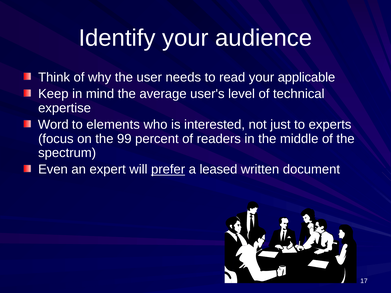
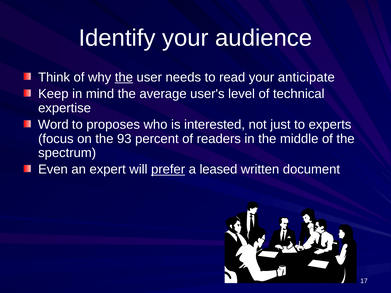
the underline: none -> present (124, 77)
applicable: applicable -> anticipate (306, 77)
elements: elements -> proposes (113, 125)
99: 99 -> 93 (124, 139)
